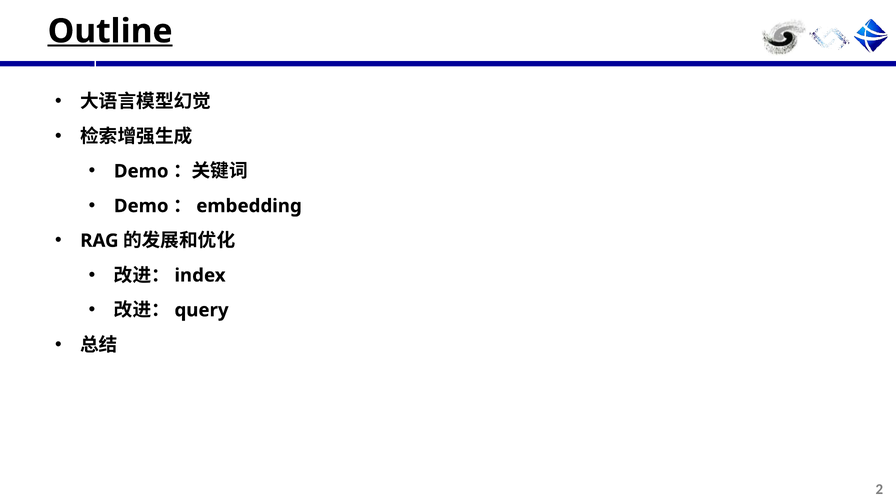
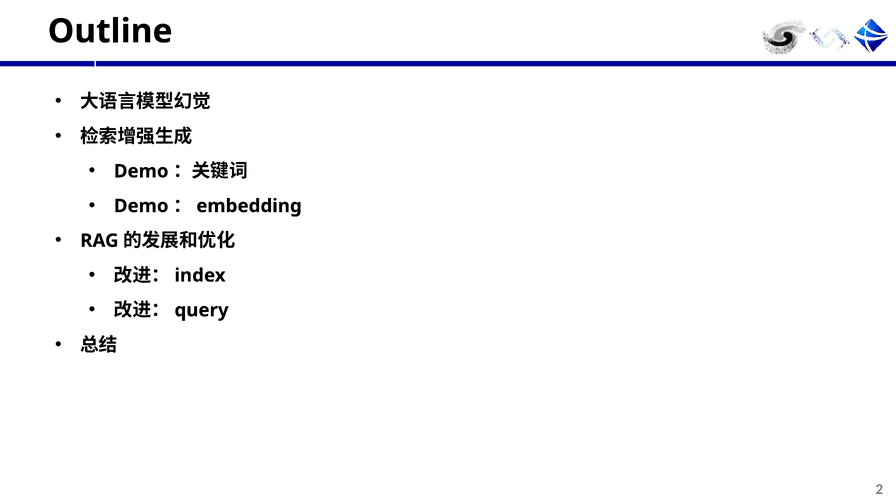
Outline underline: present -> none (110, 31)
